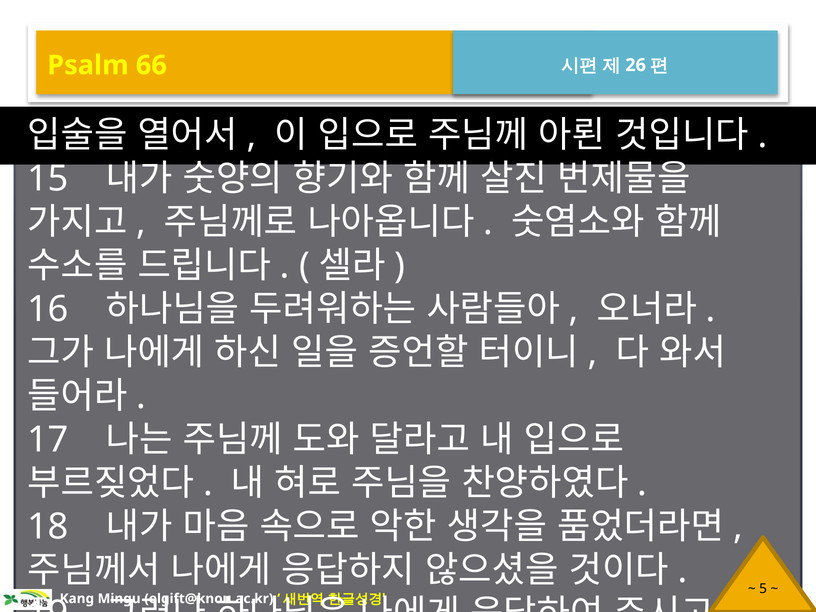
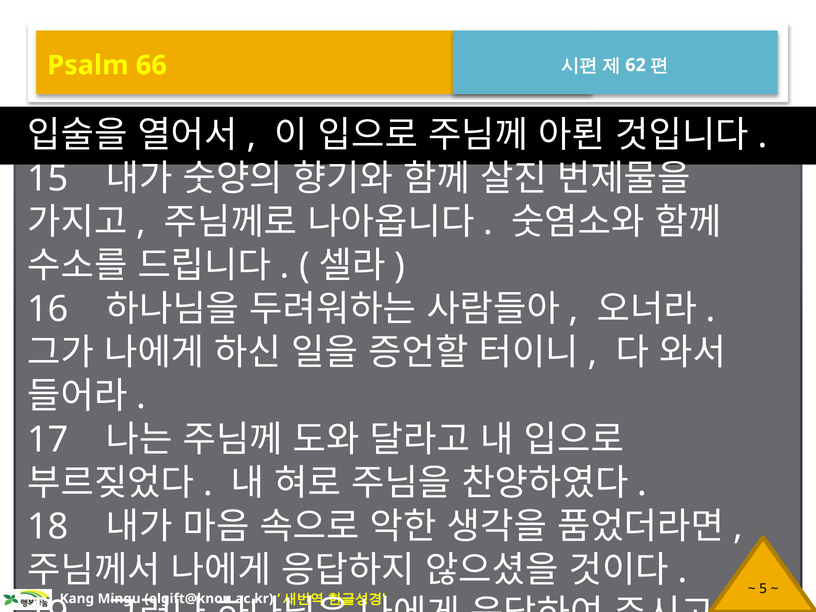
26: 26 -> 62 (636, 65)
